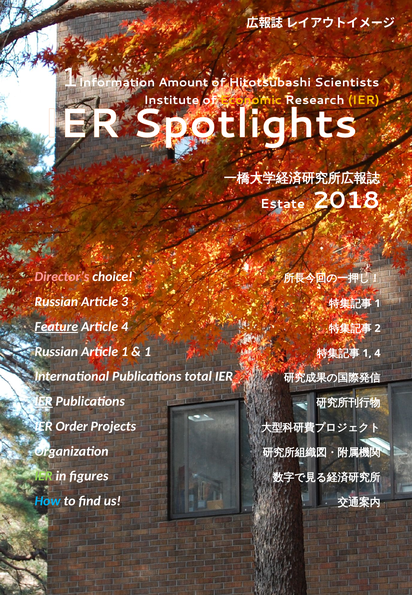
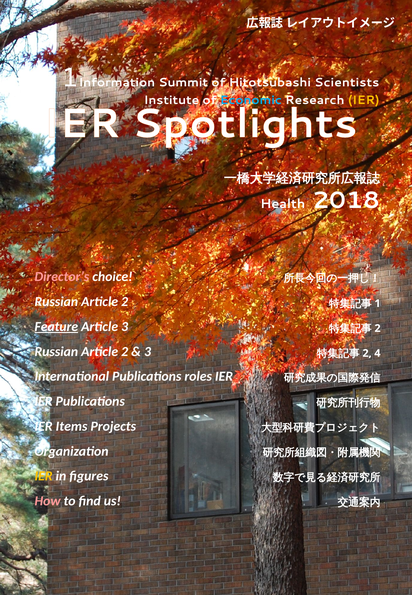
Amount: Amount -> Summit (183, 82)
Economic colour: yellow -> light blue (251, 100)
Estate: Estate -> Health (283, 204)
3: 3 -> 2 (125, 302)
Article 4: 4 -> 3 (125, 327)
1: 1 -> 2 (125, 352)
1: 1 -> 3 (147, 352)
1: 1 -> 2 (367, 353)
total: total -> roles (198, 376)
IER underline: present -> none (44, 401)
Order: Order -> Items (72, 426)
IER colour: light green -> yellow (44, 476)
How colour: light blue -> pink (48, 501)
